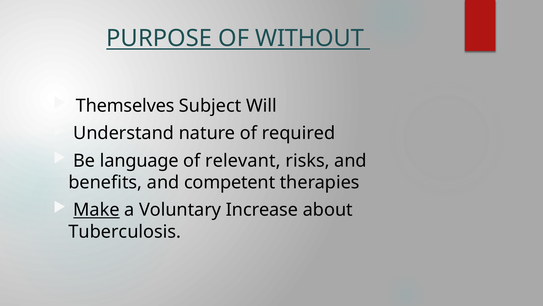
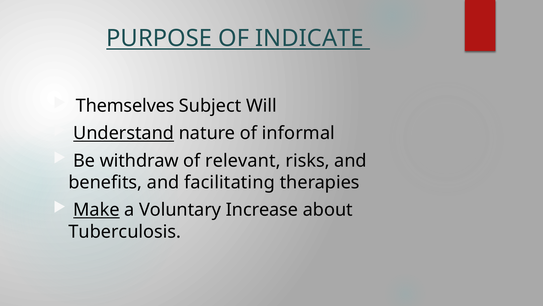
WITHOUT: WITHOUT -> INDICATE (309, 38)
Understand underline: none -> present (124, 133)
required: required -> informal (298, 133)
language: language -> withdraw (139, 160)
competent: competent -> facilitating (229, 182)
